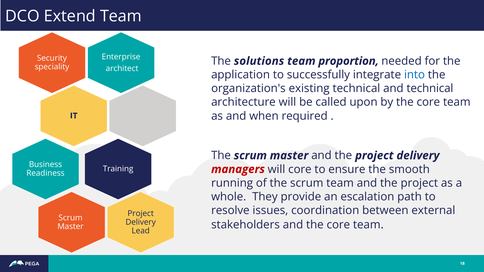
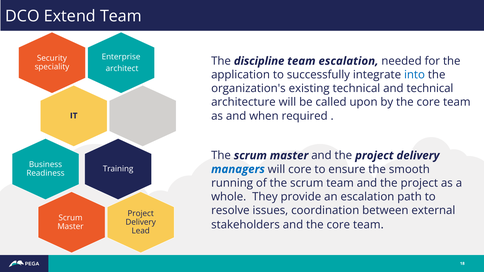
solutions: solutions -> discipline (259, 61)
team proportion: proportion -> escalation (348, 61)
managers colour: red -> blue (238, 169)
